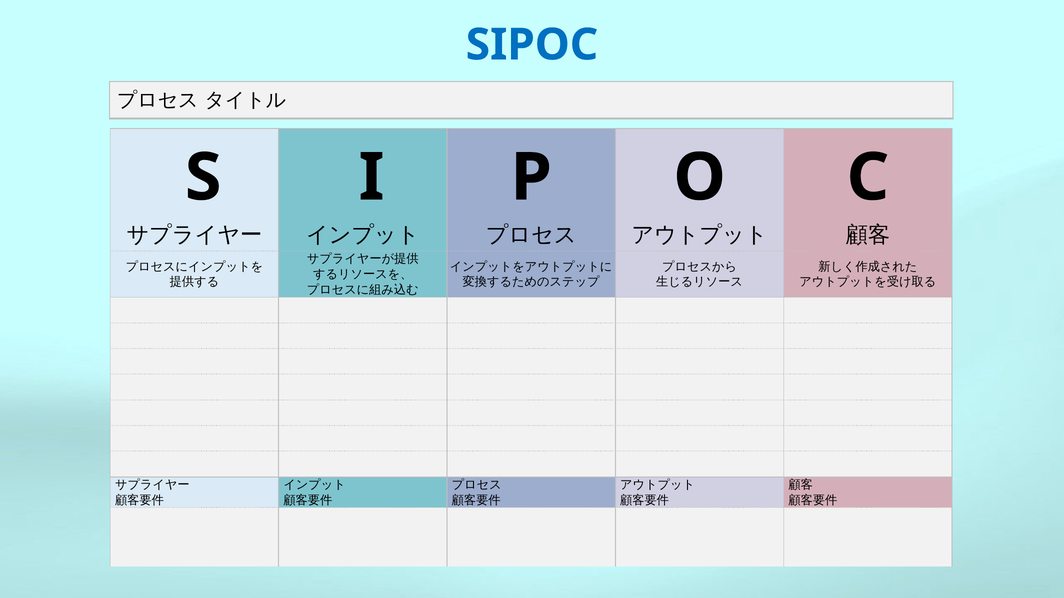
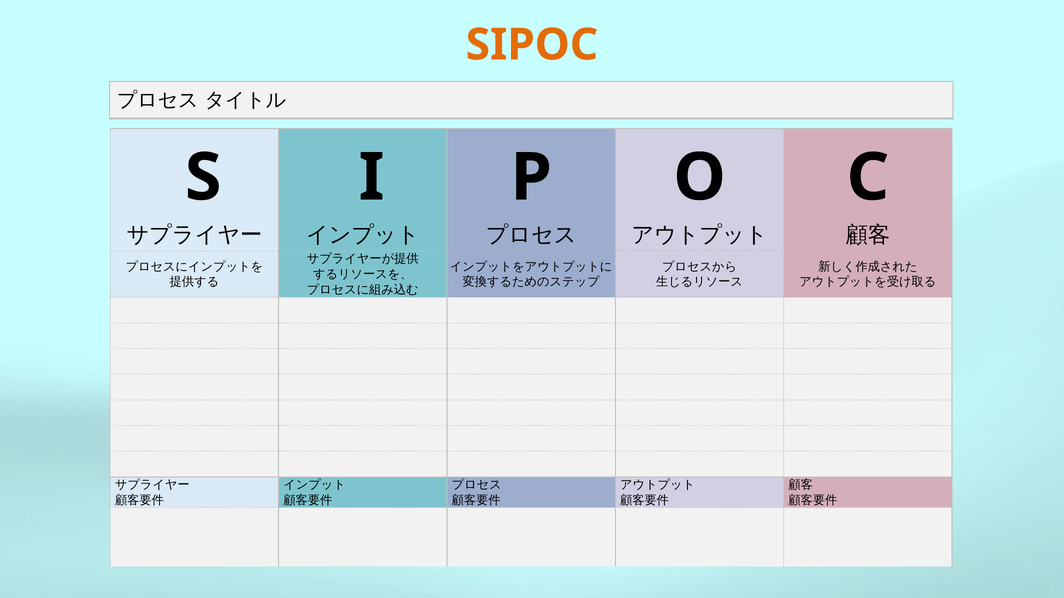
SIPOC colour: blue -> orange (532, 45)
